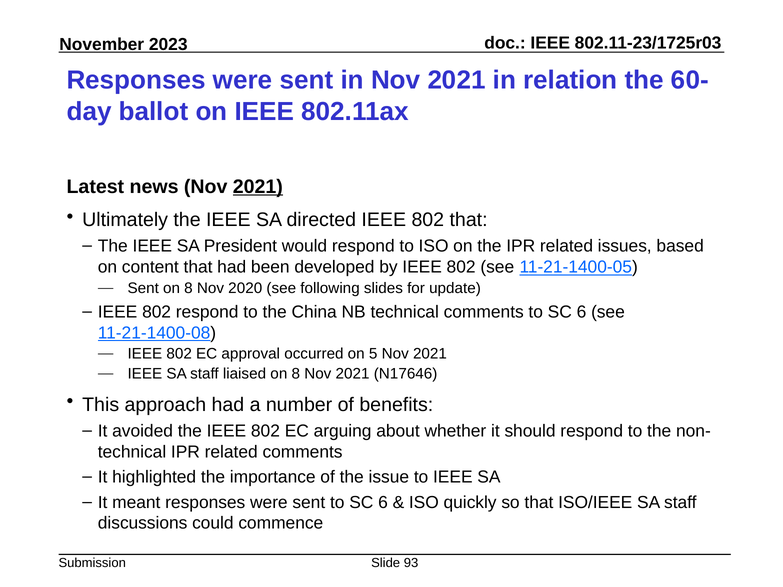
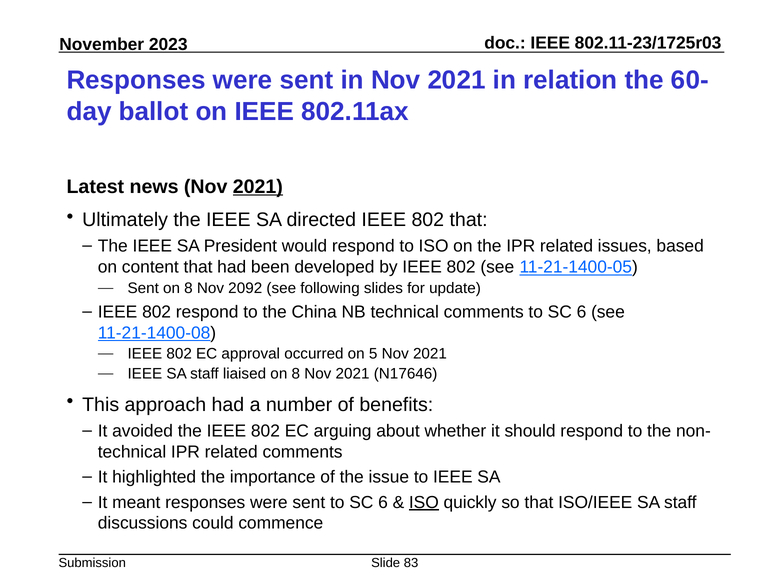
2020: 2020 -> 2092 (245, 288)
ISO underline: none -> present (424, 503)
93: 93 -> 83 (411, 563)
